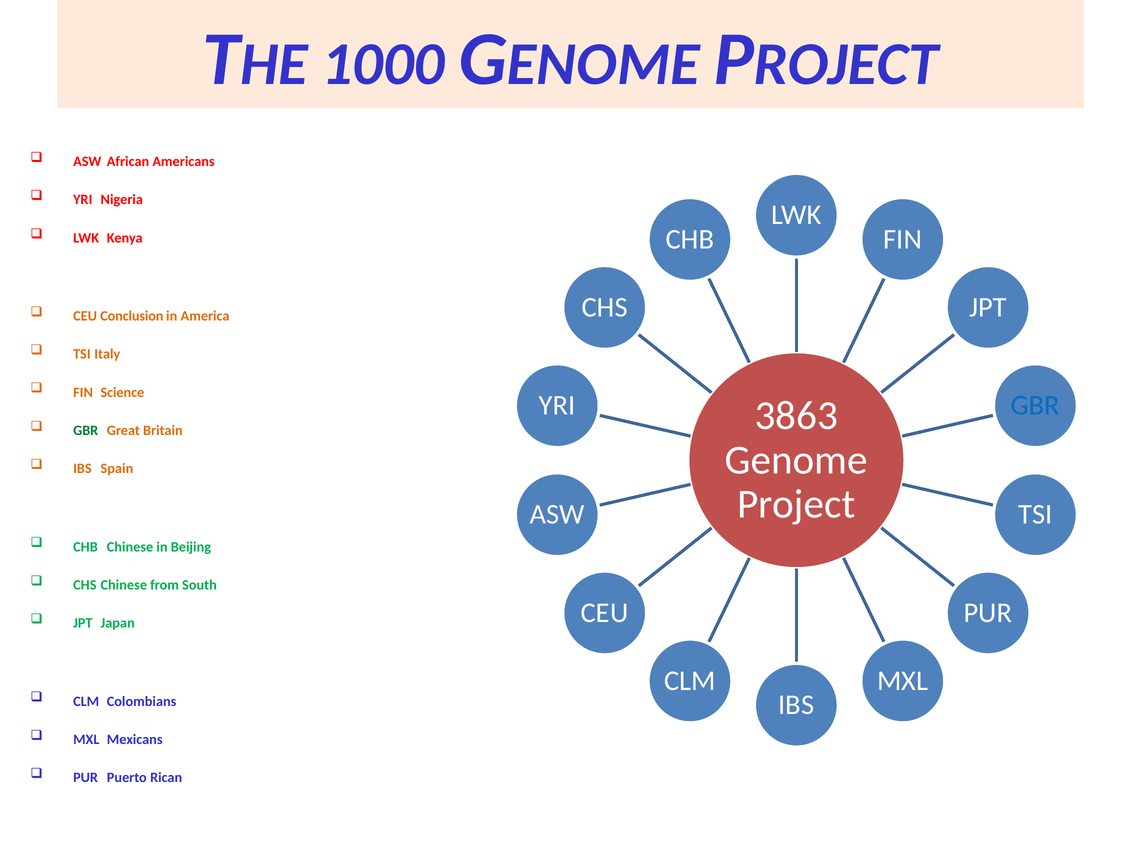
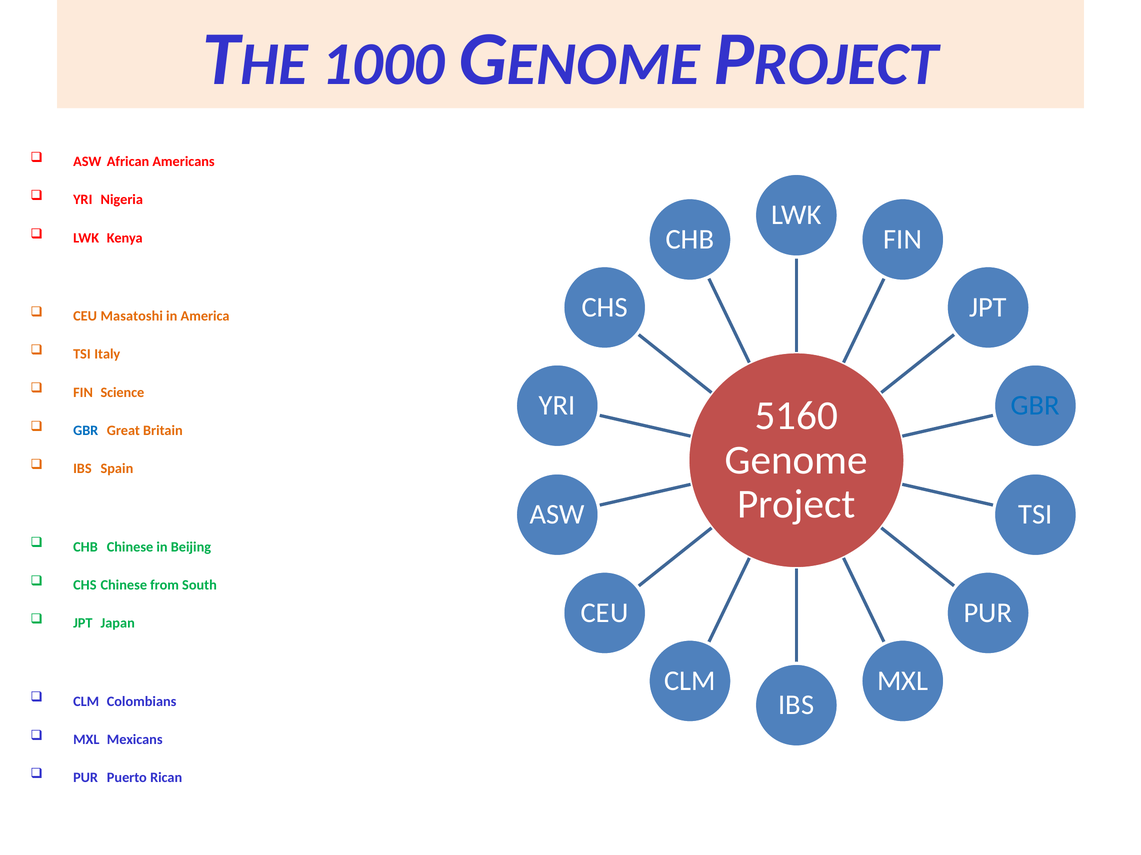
Conclusion: Conclusion -> Masatoshi (132, 316)
3863: 3863 -> 5160 (796, 416)
GBR colour: green -> blue (86, 431)
